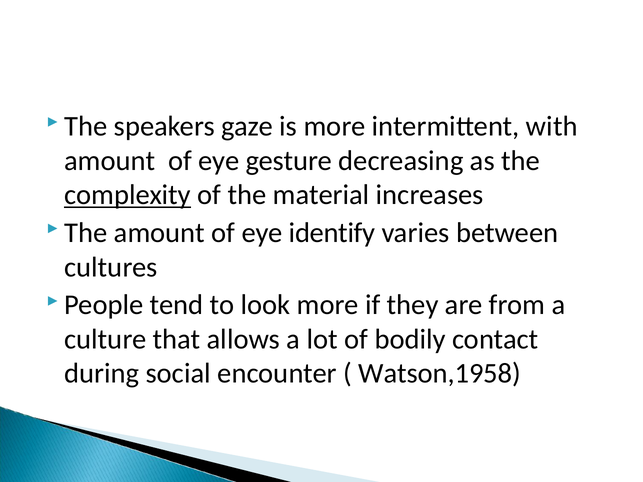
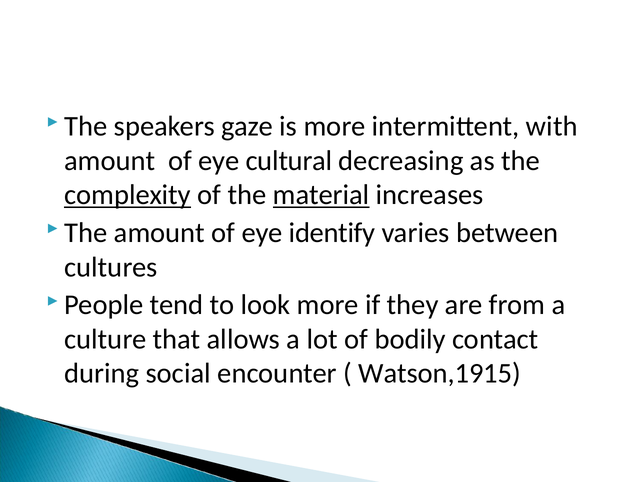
gesture: gesture -> cultural (289, 161)
material underline: none -> present (321, 195)
Watson,1958: Watson,1958 -> Watson,1915 (440, 374)
